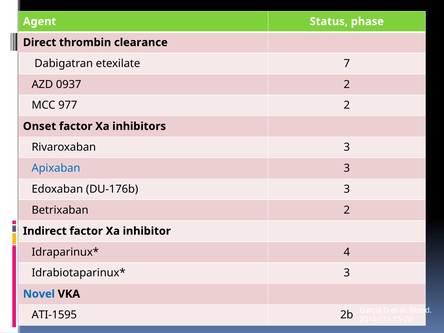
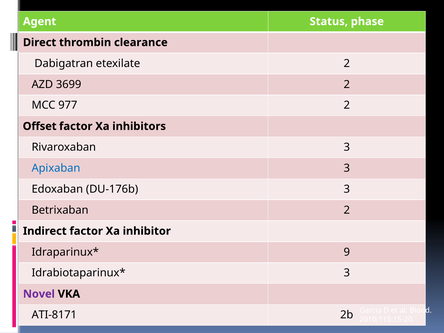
etexilate 7: 7 -> 2 (347, 63)
0937: 0937 -> 3699 (69, 84)
Onset: Onset -> Offset (40, 126)
4: 4 -> 9 (347, 252)
Novel colour: blue -> purple (39, 294)
ATI-1595: ATI-1595 -> ATI-8171 (54, 315)
